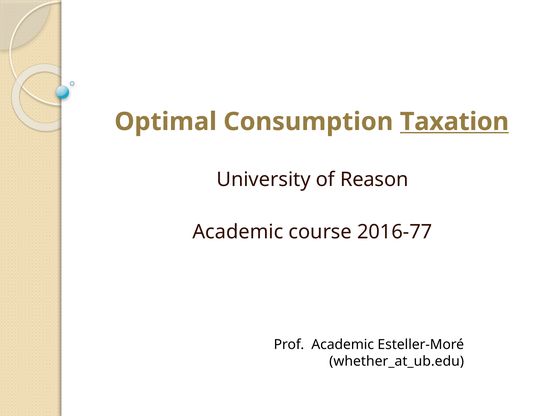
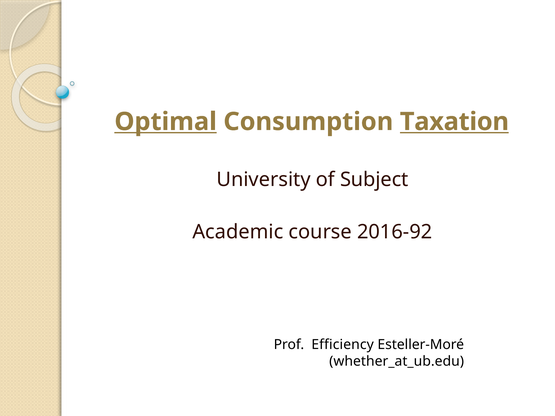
Optimal underline: none -> present (166, 122)
Reason: Reason -> Subject (374, 180)
2016-77: 2016-77 -> 2016-92 (395, 232)
Prof Academic: Academic -> Efficiency (343, 345)
